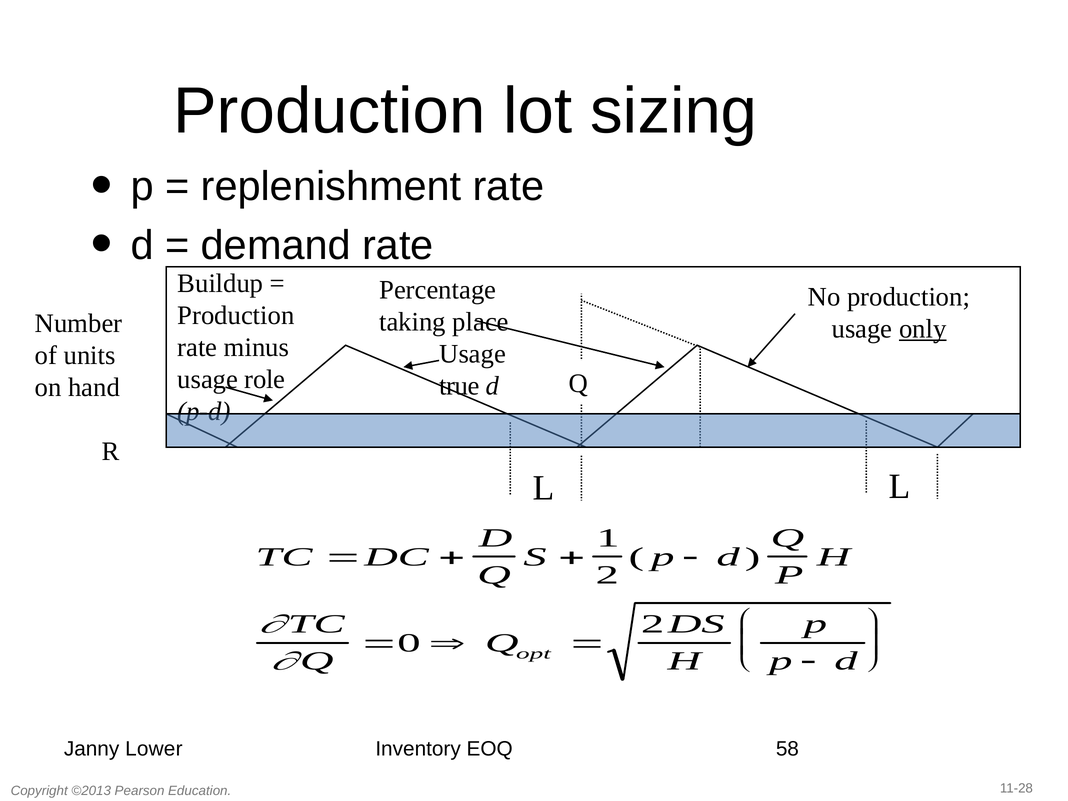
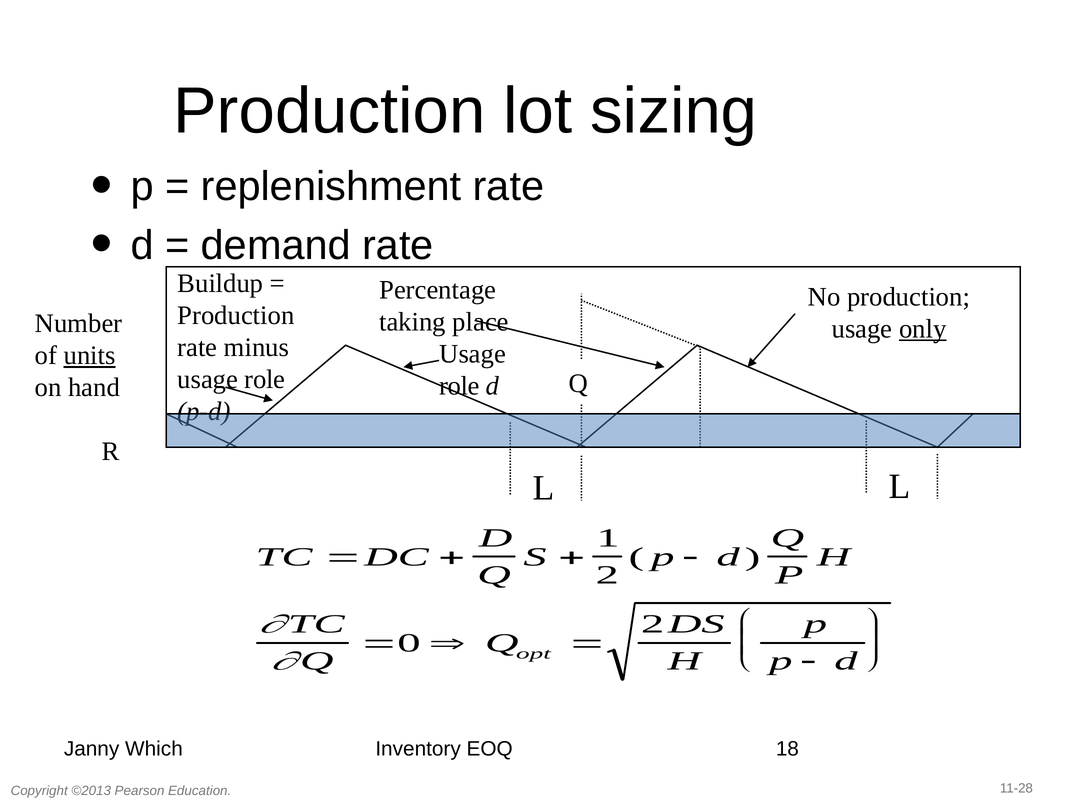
units underline: none -> present (90, 356)
true: true -> role (459, 386)
Lower: Lower -> Which (154, 749)
58: 58 -> 18 (787, 749)
